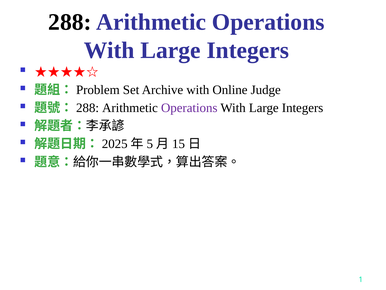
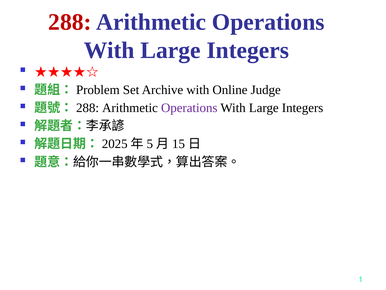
288 colour: black -> red (70, 22)
